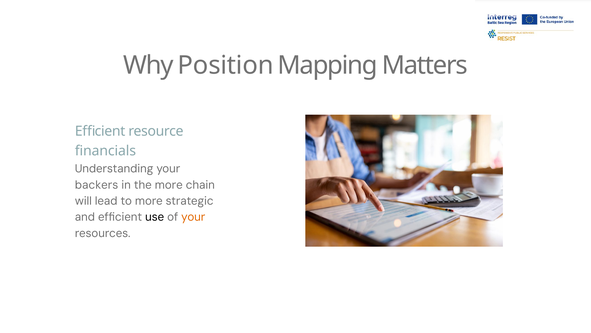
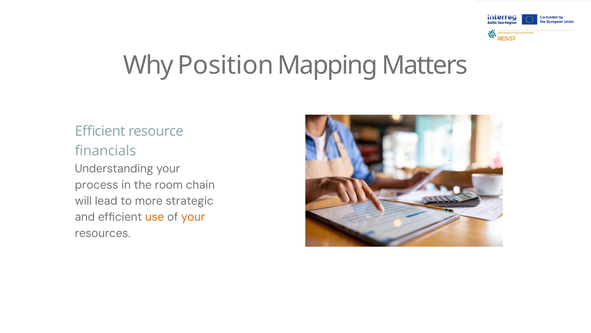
backers: backers -> process (97, 185)
the more: more -> room (169, 185)
use colour: black -> orange (155, 217)
